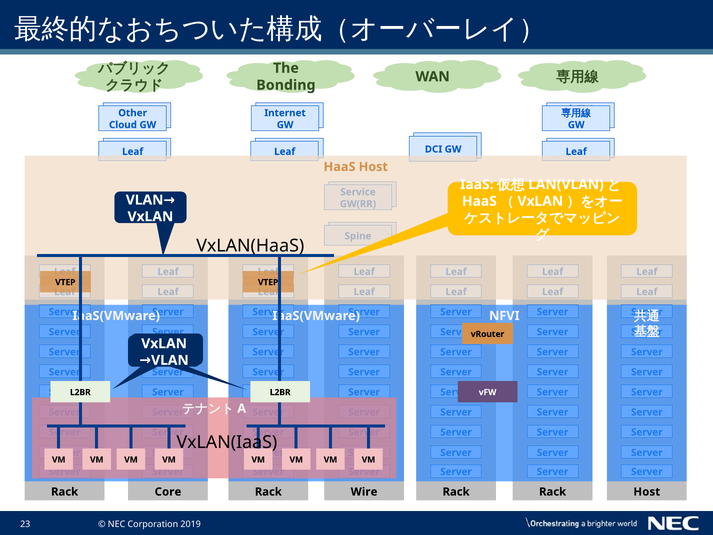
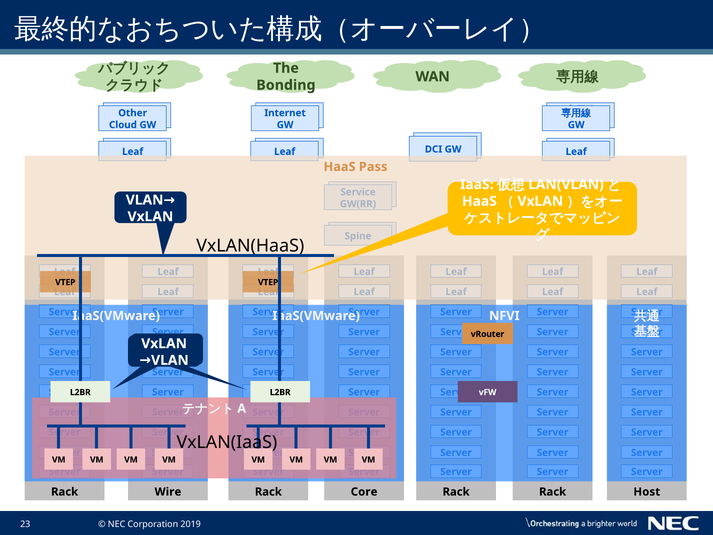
HaaS Host: Host -> Pass (373, 167)
Core: Core -> Wire (168, 492)
Wire: Wire -> Core (364, 492)
